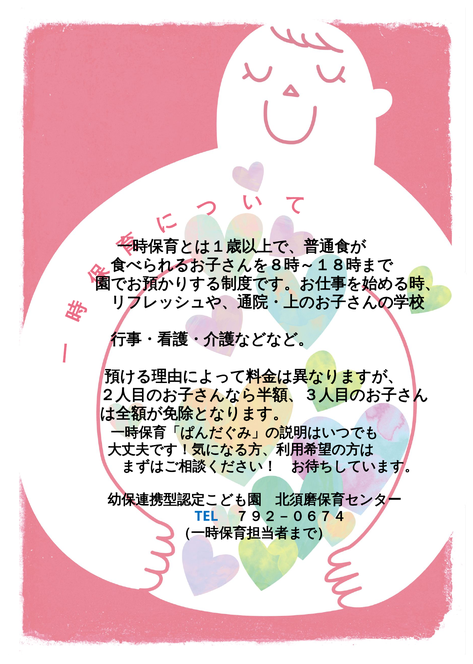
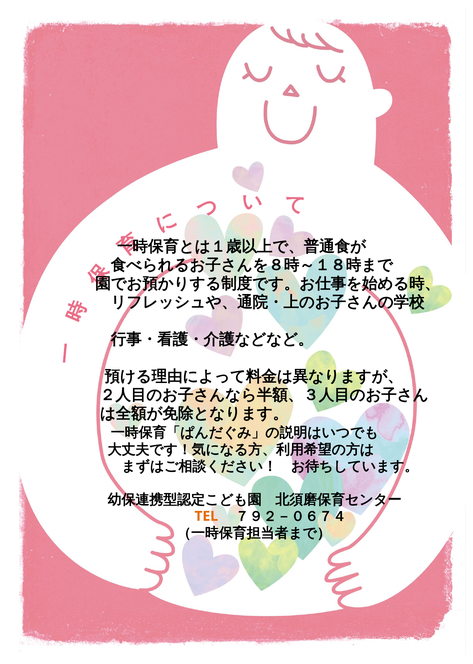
TEL colour: blue -> orange (206, 516)
